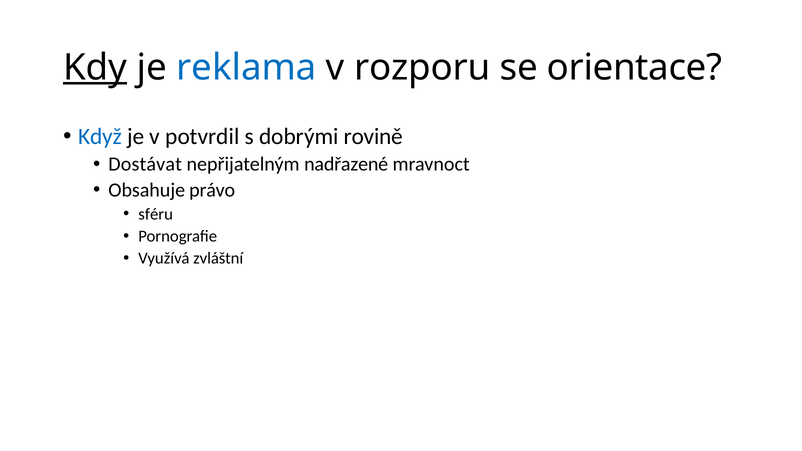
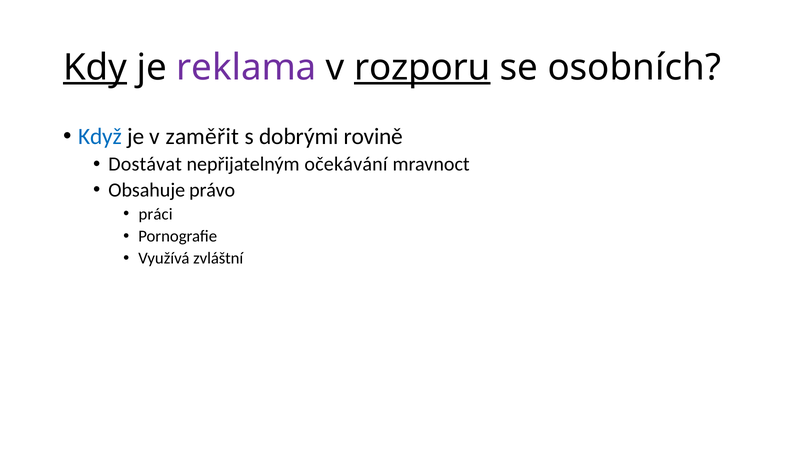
reklama colour: blue -> purple (246, 67)
rozporu underline: none -> present (422, 67)
orientace: orientace -> osobních (634, 67)
potvrdil: potvrdil -> zaměřit (202, 137)
nadřazené: nadřazené -> očekávání (346, 164)
sféru: sféru -> práci (156, 214)
